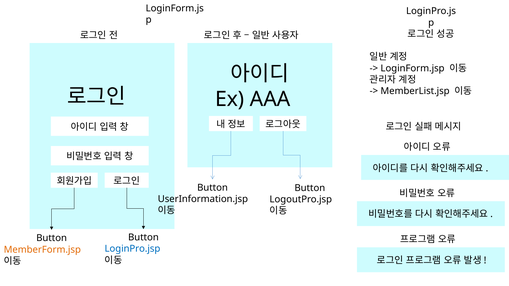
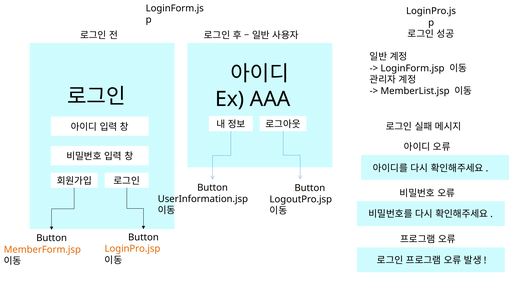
LoginPro.jsp colour: blue -> orange (132, 249)
